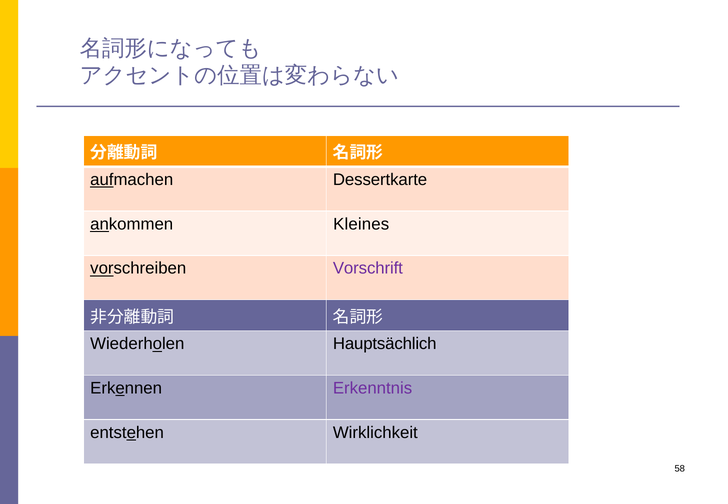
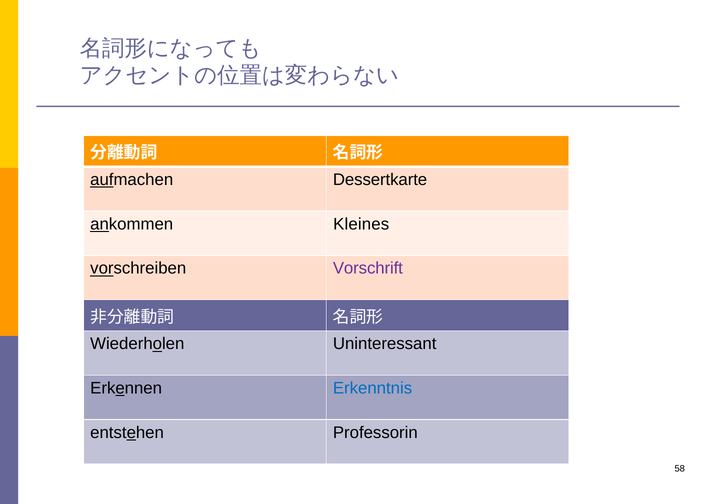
Hauptsächlich: Hauptsächlich -> Uninteressant (385, 344)
Erkenntnis colour: purple -> blue (373, 388)
Wirklichkeit: Wirklichkeit -> Professorin (375, 433)
